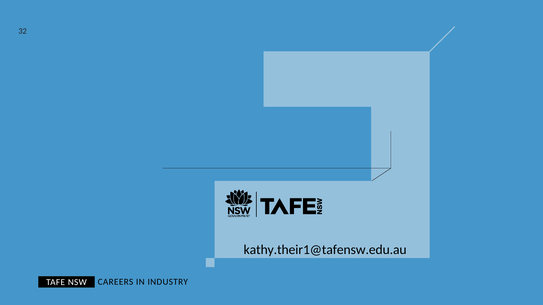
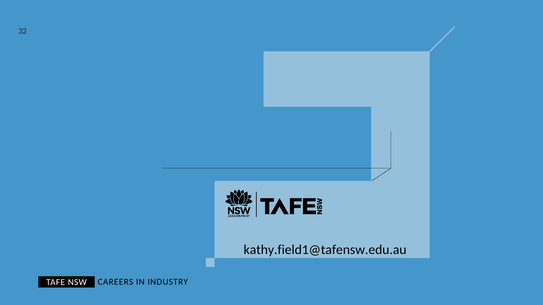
kathy.their1@tafensw.edu.au: kathy.their1@tafensw.edu.au -> kathy.field1@tafensw.edu.au (325, 250)
